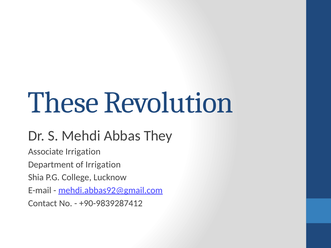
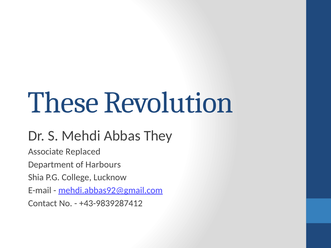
Associate Irrigation: Irrigation -> Replaced (83, 152)
of Irrigation: Irrigation -> Harbours (103, 165)
+90-9839287412: +90-9839287412 -> +43-9839287412 (111, 204)
